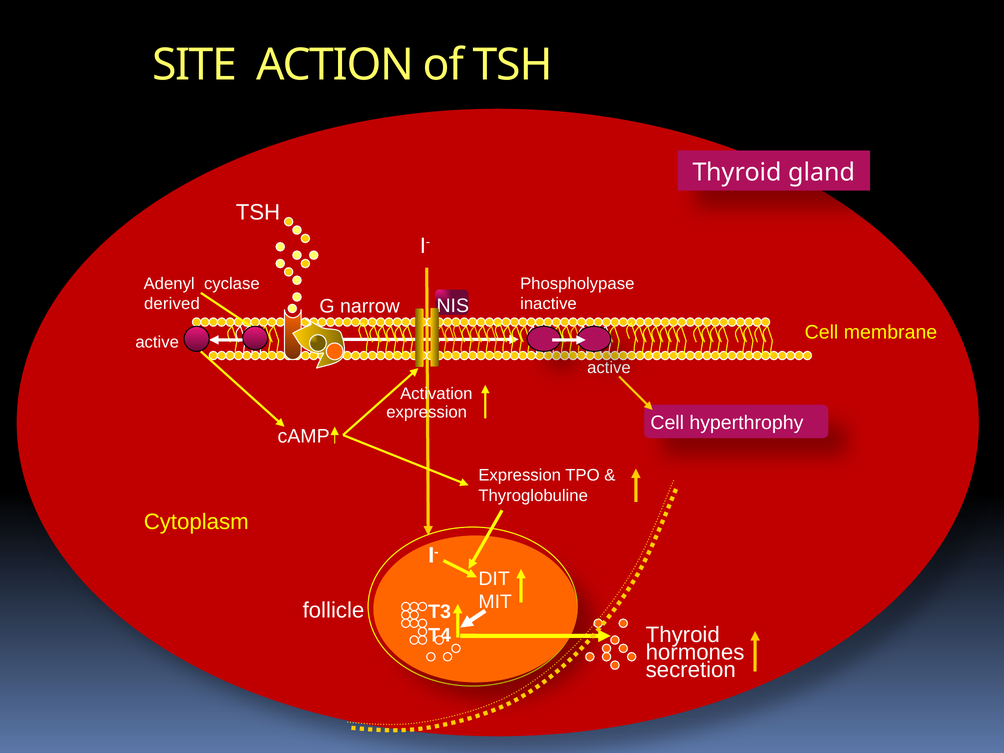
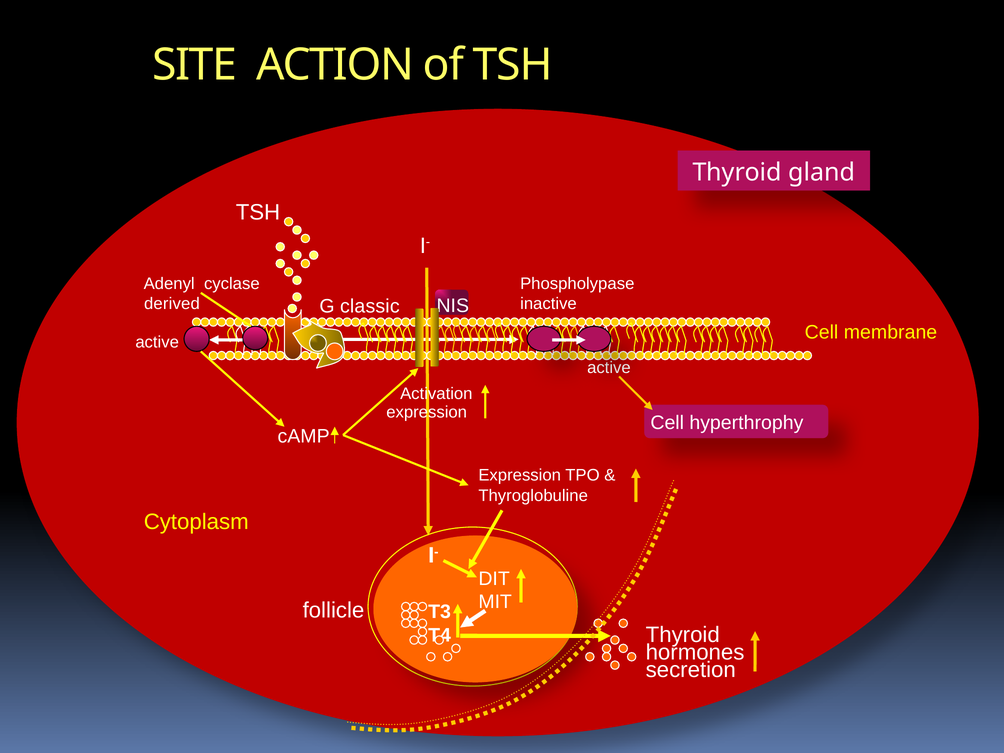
narrow: narrow -> classic (370, 306)
